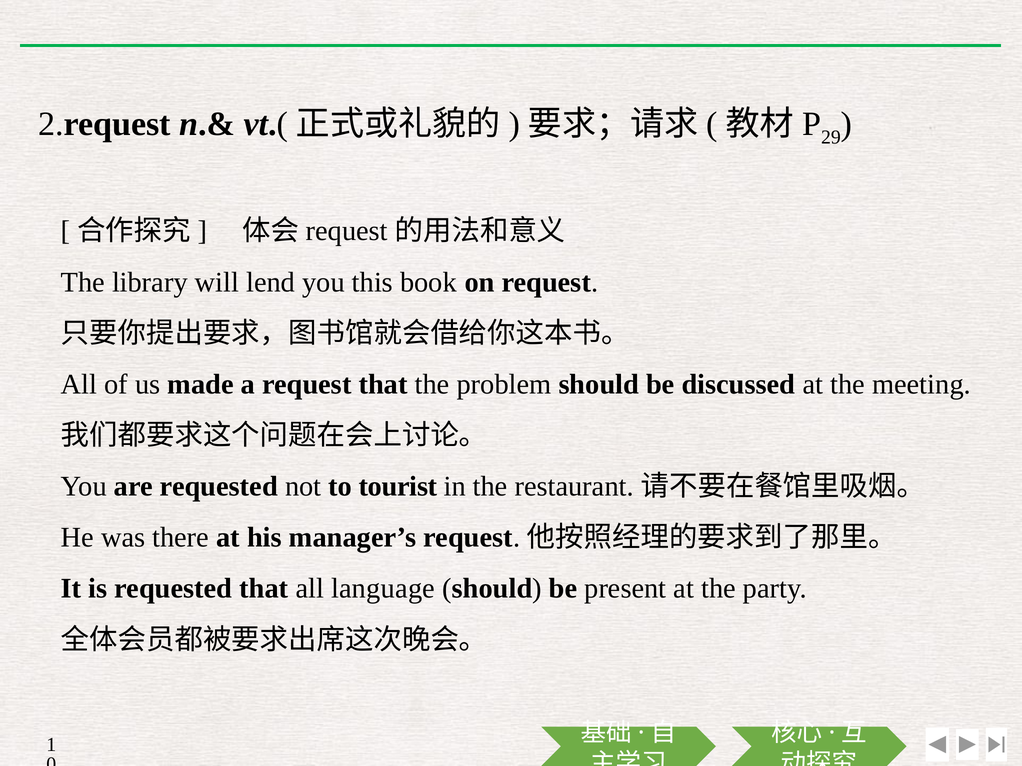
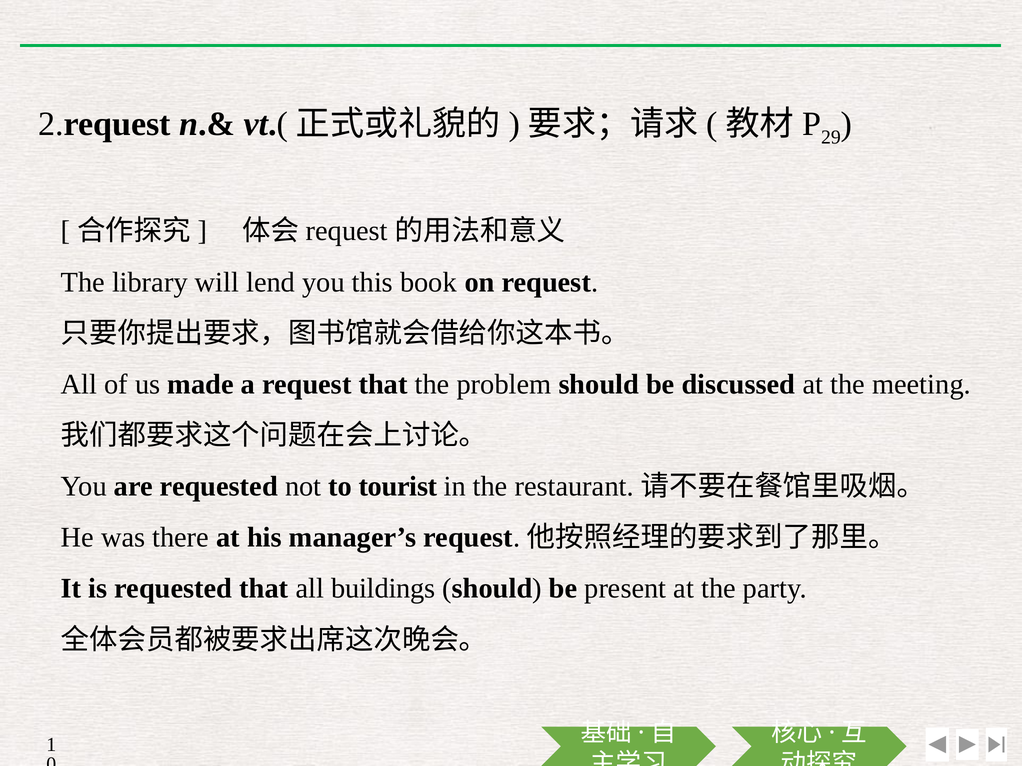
language: language -> buildings (383, 589)
